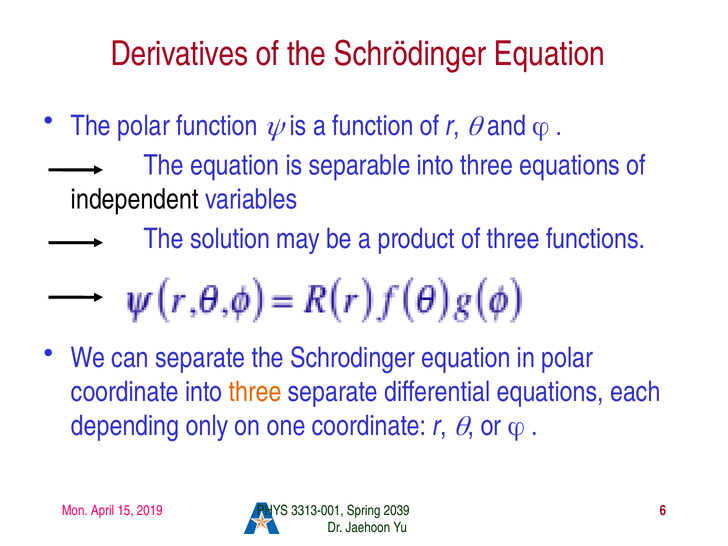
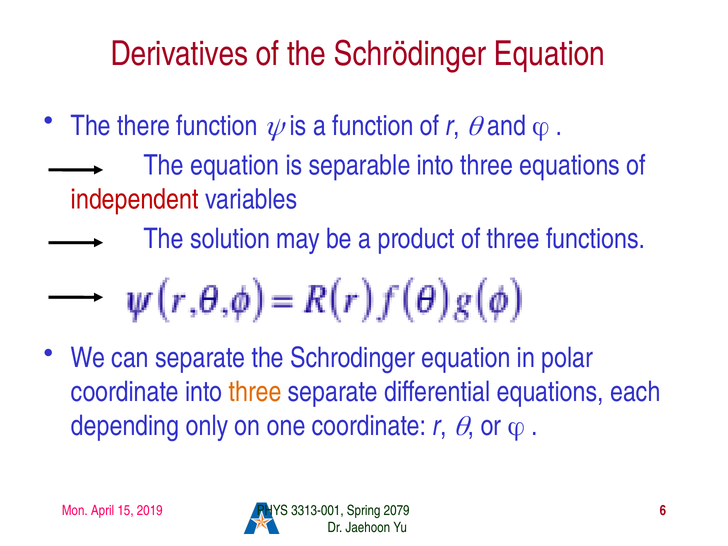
The polar: polar -> there (144, 126)
independent colour: black -> red (135, 199)
2039: 2039 -> 2079 (397, 511)
